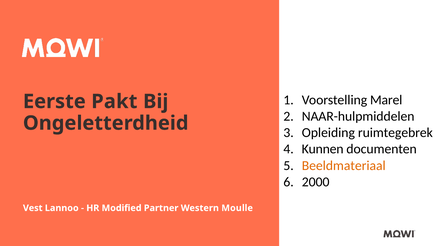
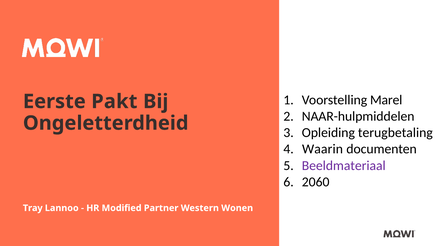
ruimtegebrek: ruimtegebrek -> terugbetaling (395, 133)
Kunnen: Kunnen -> Waarin (322, 149)
Beeldmateriaal colour: orange -> purple (344, 165)
2000: 2000 -> 2060 (316, 182)
Vest: Vest -> Tray (33, 208)
Moulle: Moulle -> Wonen (237, 208)
